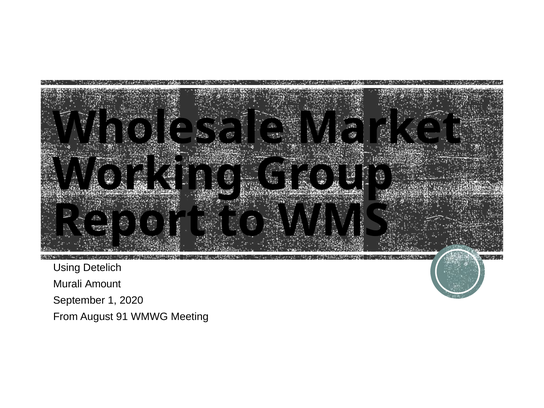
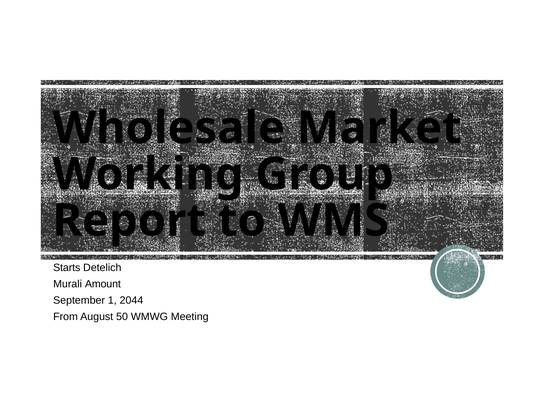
Using: Using -> Starts (67, 268)
2020: 2020 -> 2044 (131, 300)
91: 91 -> 50 (122, 317)
